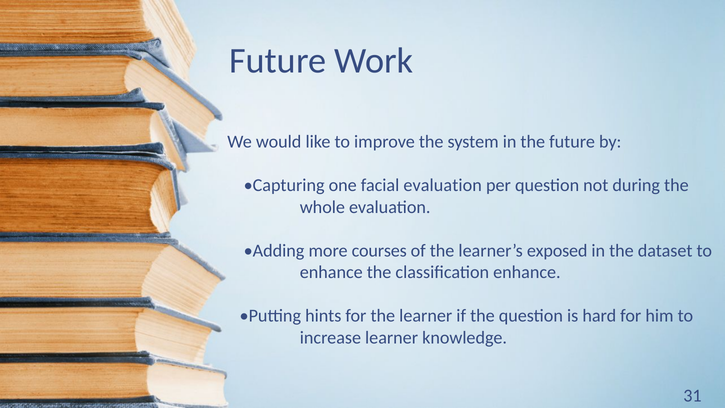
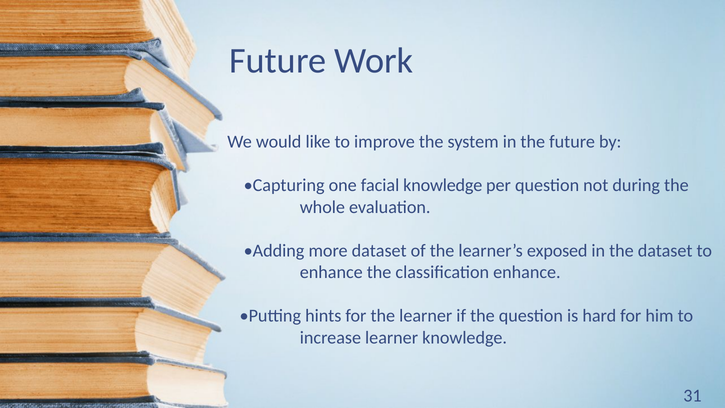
facial evaluation: evaluation -> knowledge (443, 185)
more courses: courses -> dataset (379, 250)
